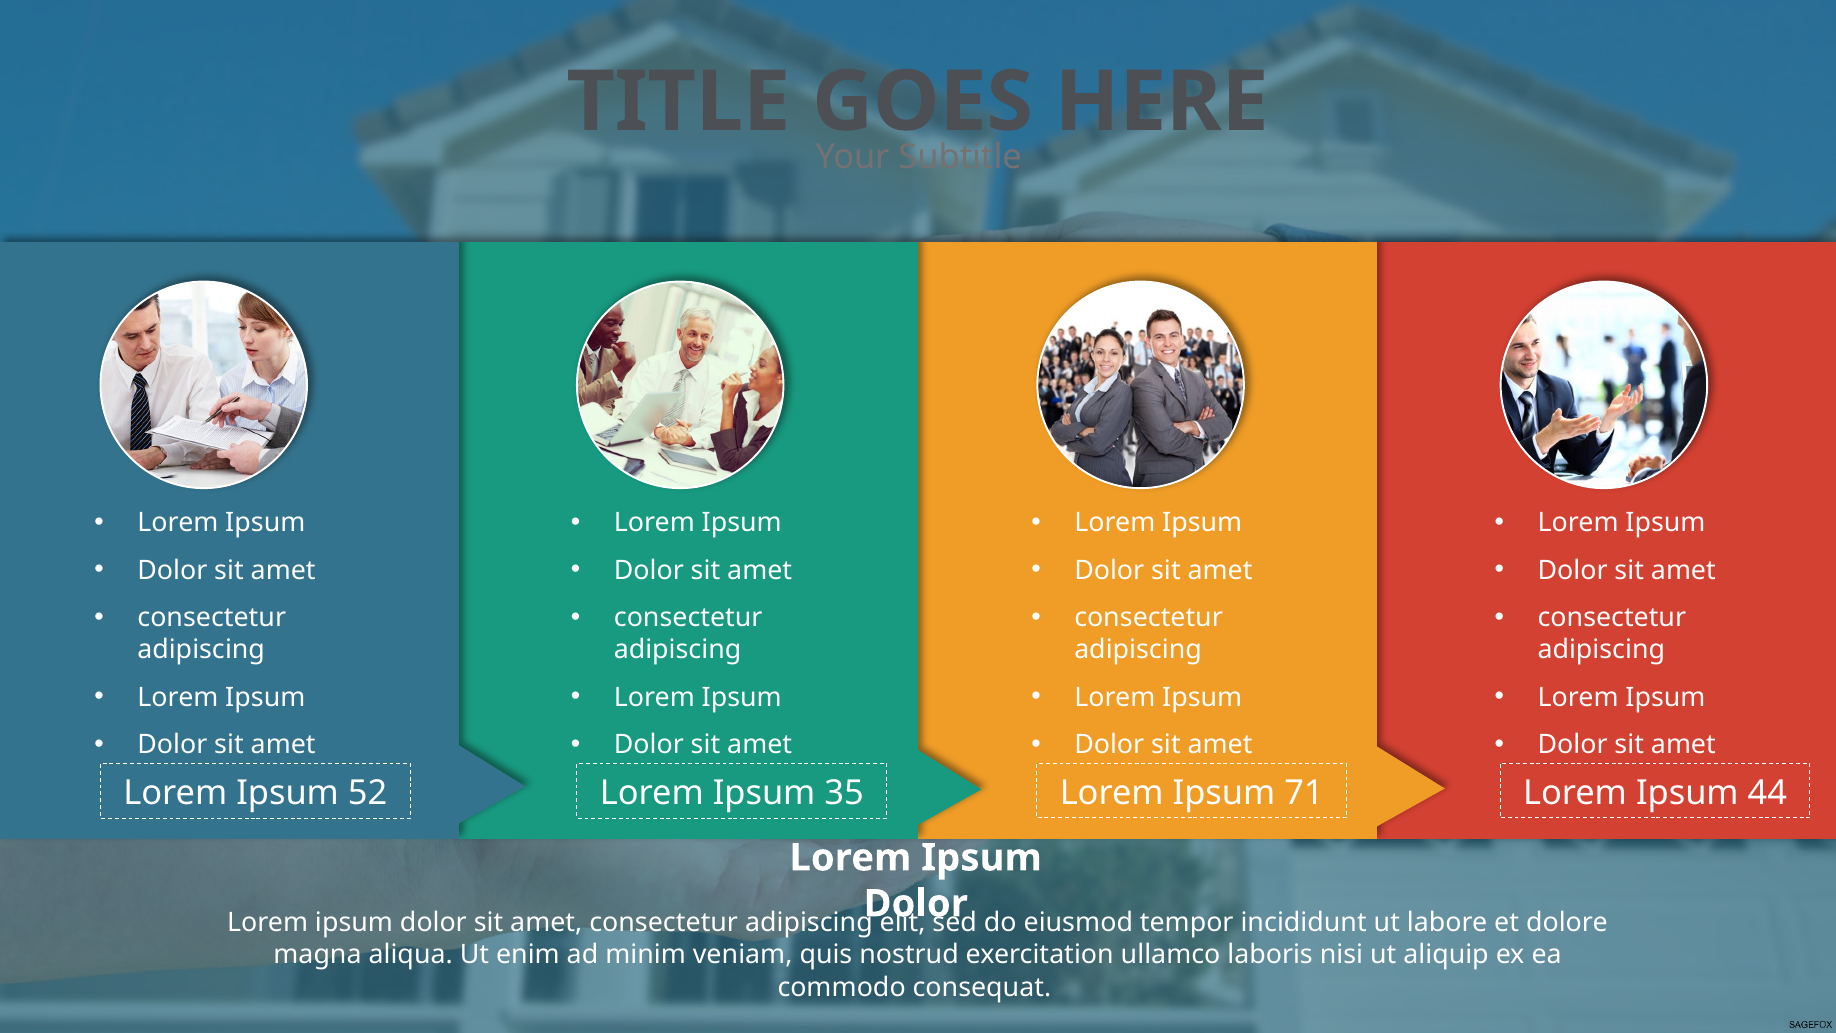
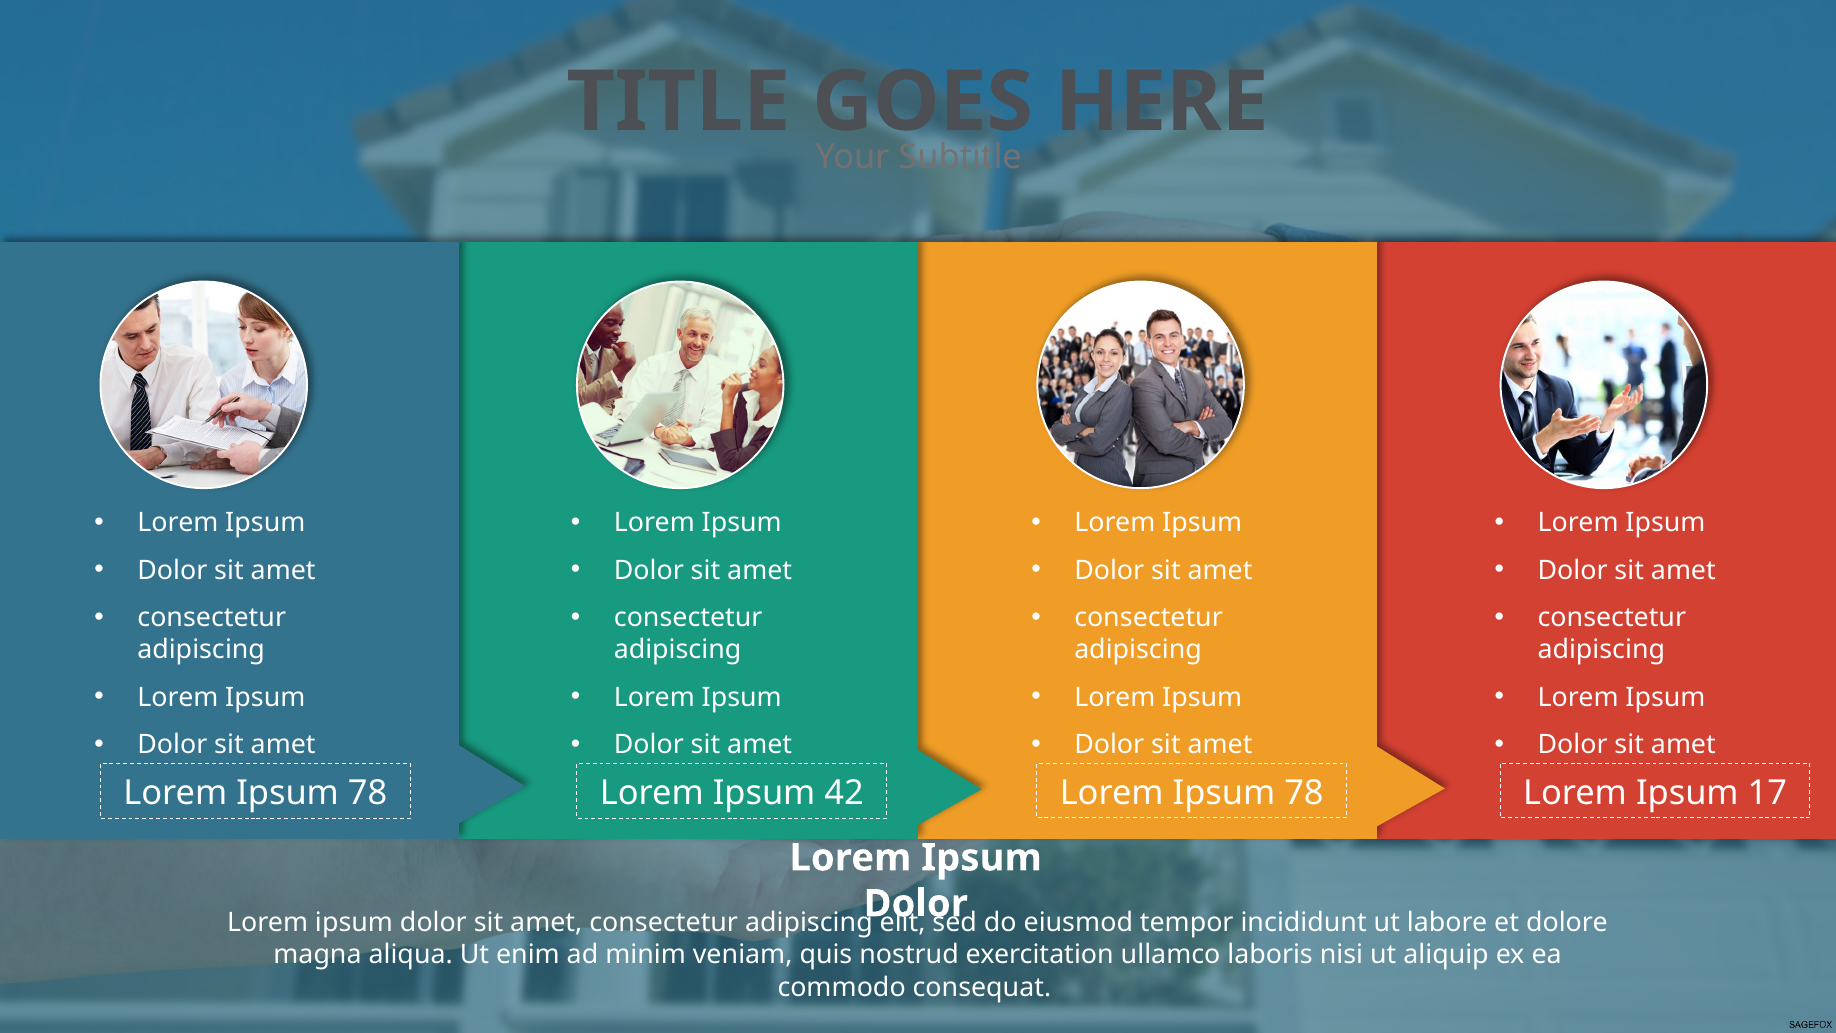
52: 52 -> 78 (368, 793)
35: 35 -> 42 (844, 793)
71: 71 -> 78 (1304, 793)
44: 44 -> 17 (1767, 793)
